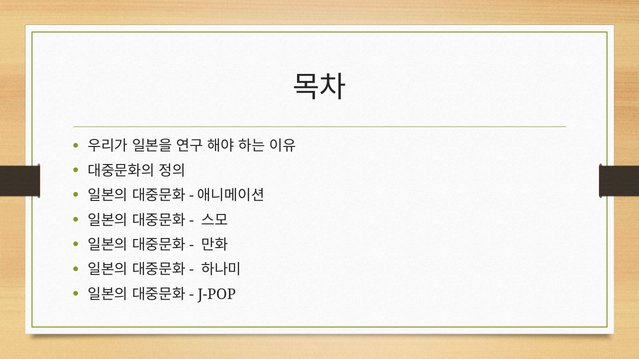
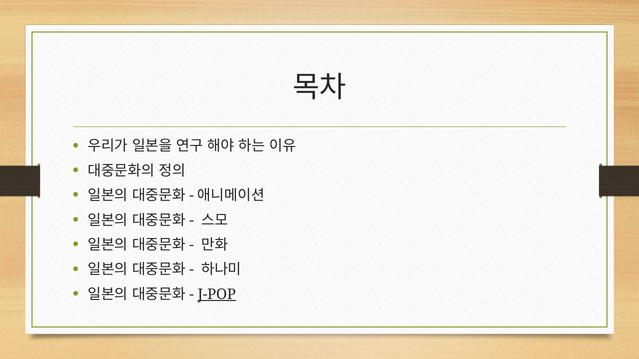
J-POP underline: none -> present (217, 295)
